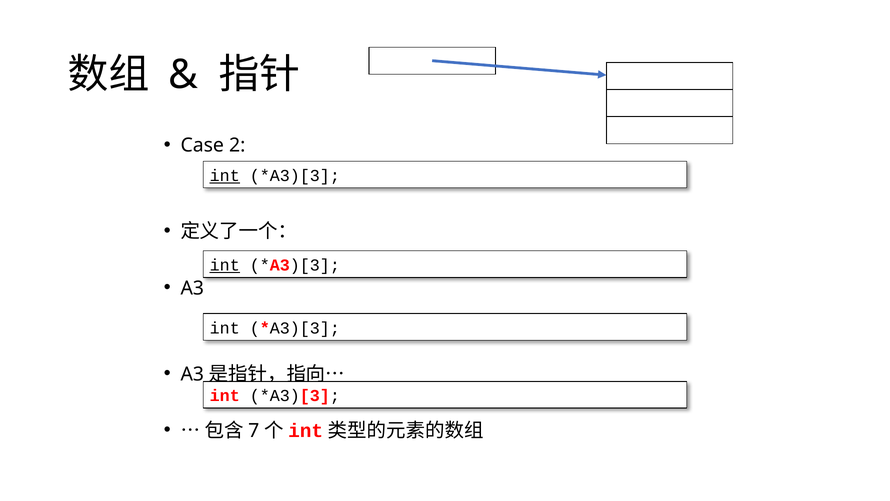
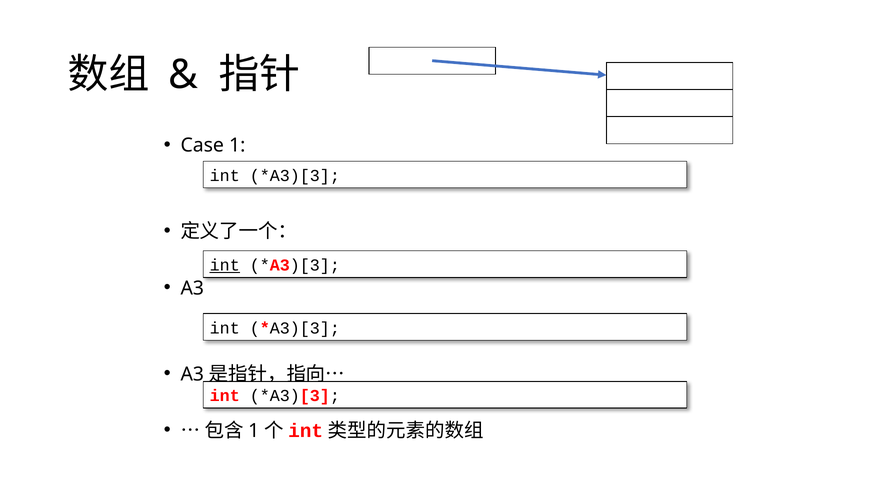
Case 2: 2 -> 1 (237, 145)
int underline: present -> none (225, 176)
7: 7 -> 1 (254, 430)
